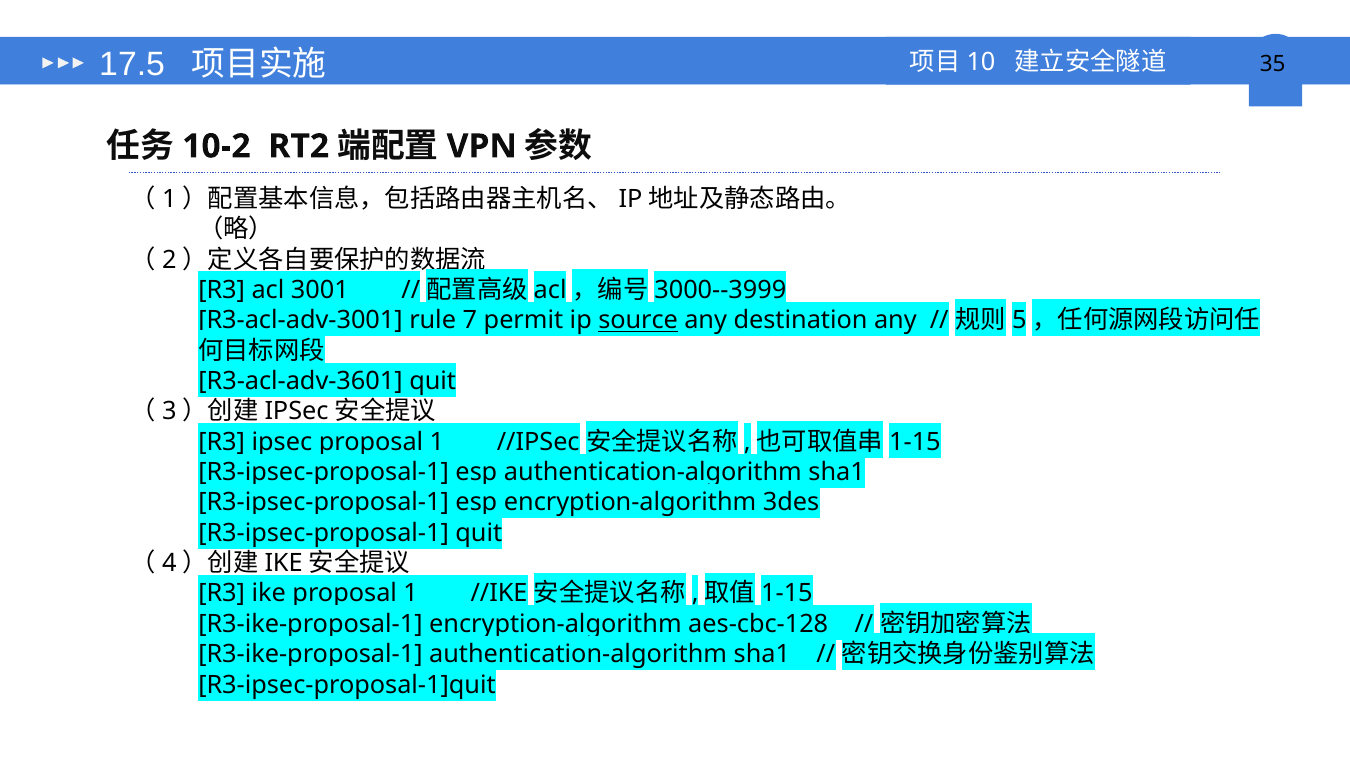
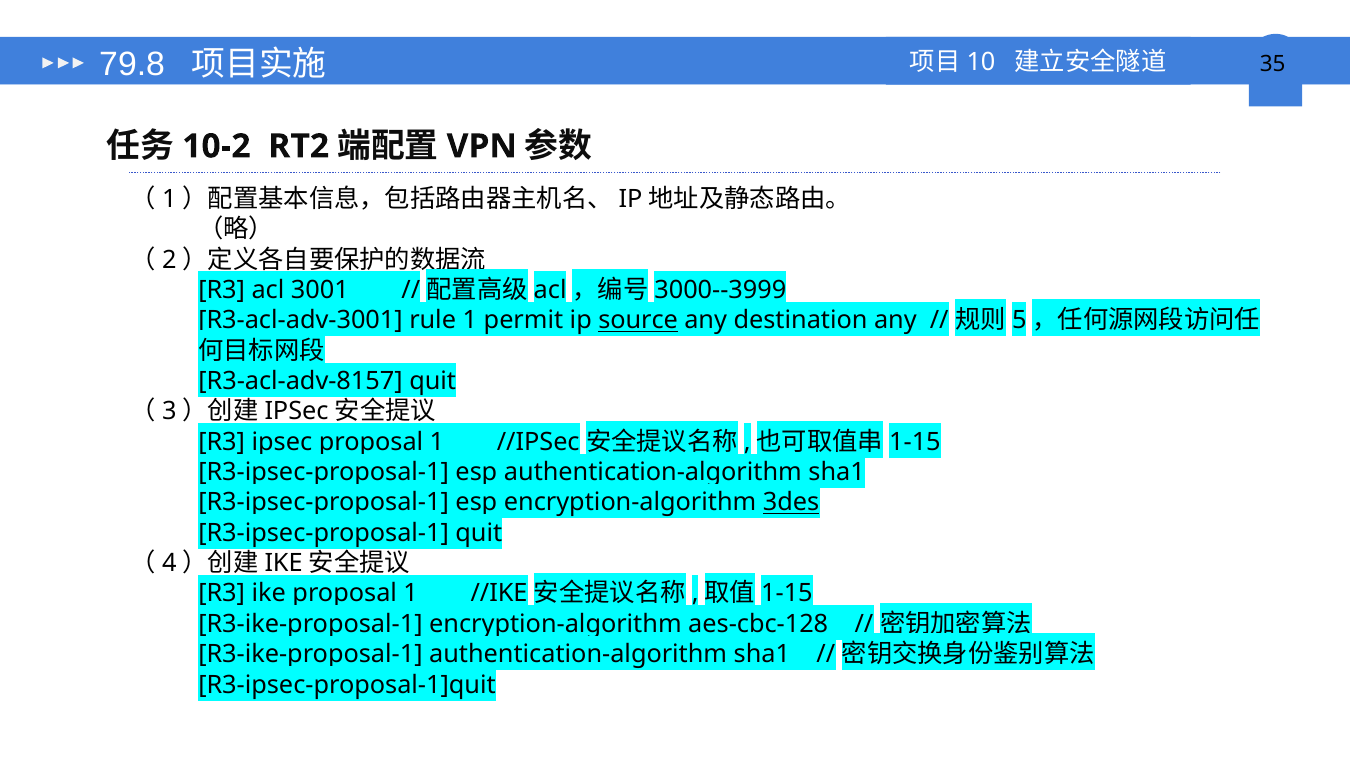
17.5: 17.5 -> 79.8 (132, 65)
rule 7: 7 -> 1 (470, 321)
R3-acl-adv-3601: R3-acl-adv-3601 -> R3-acl-adv-8157 (300, 381)
3des underline: none -> present (791, 503)
